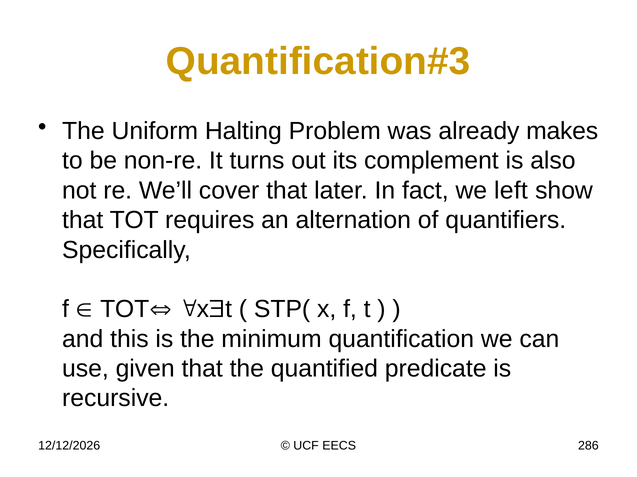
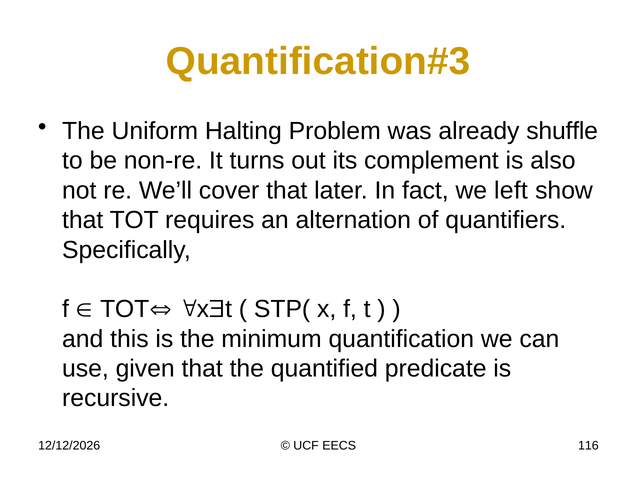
makes: makes -> shuffle (562, 131)
286: 286 -> 116 (588, 447)
